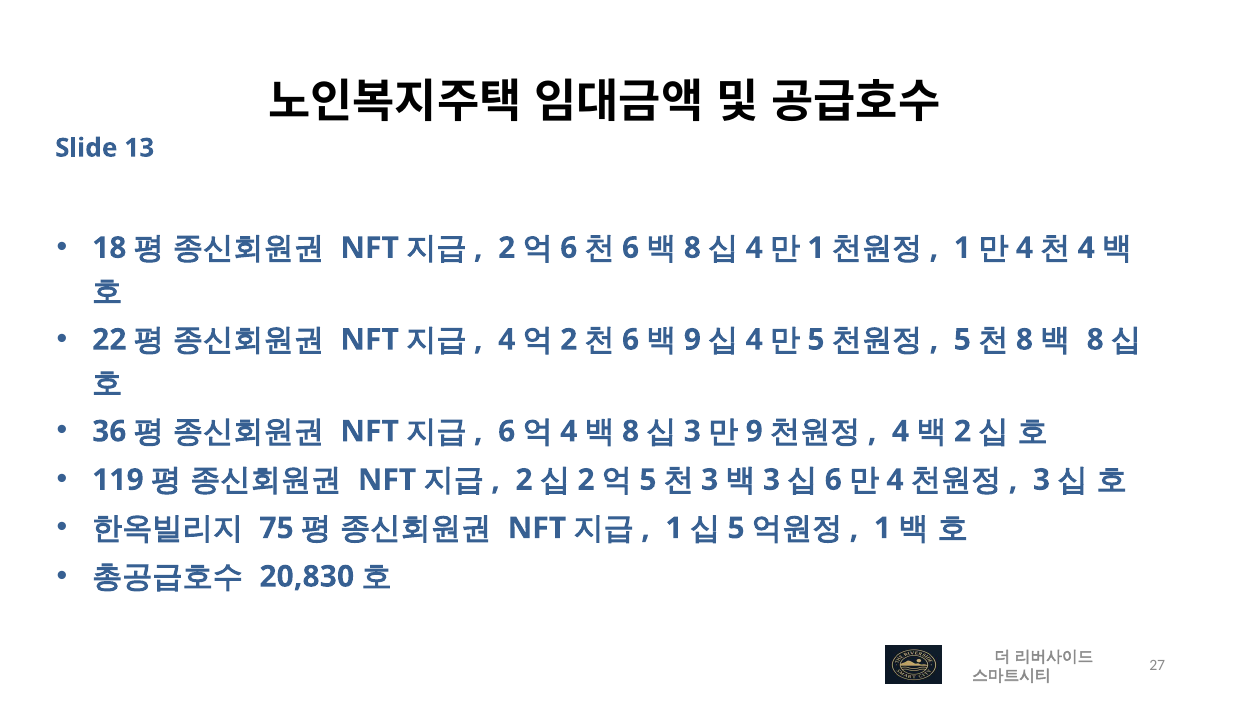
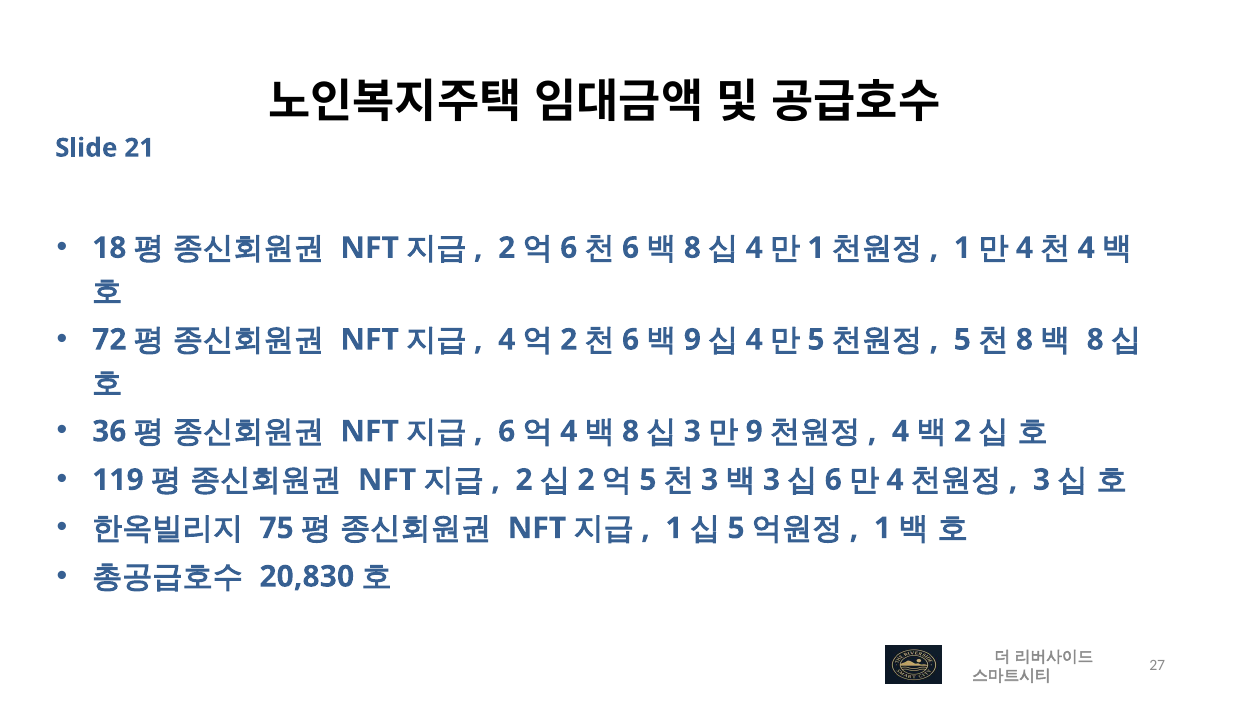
13: 13 -> 21 (139, 148)
22: 22 -> 72 (109, 340)
